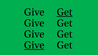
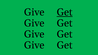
Give underline: present -> none (34, 45)
